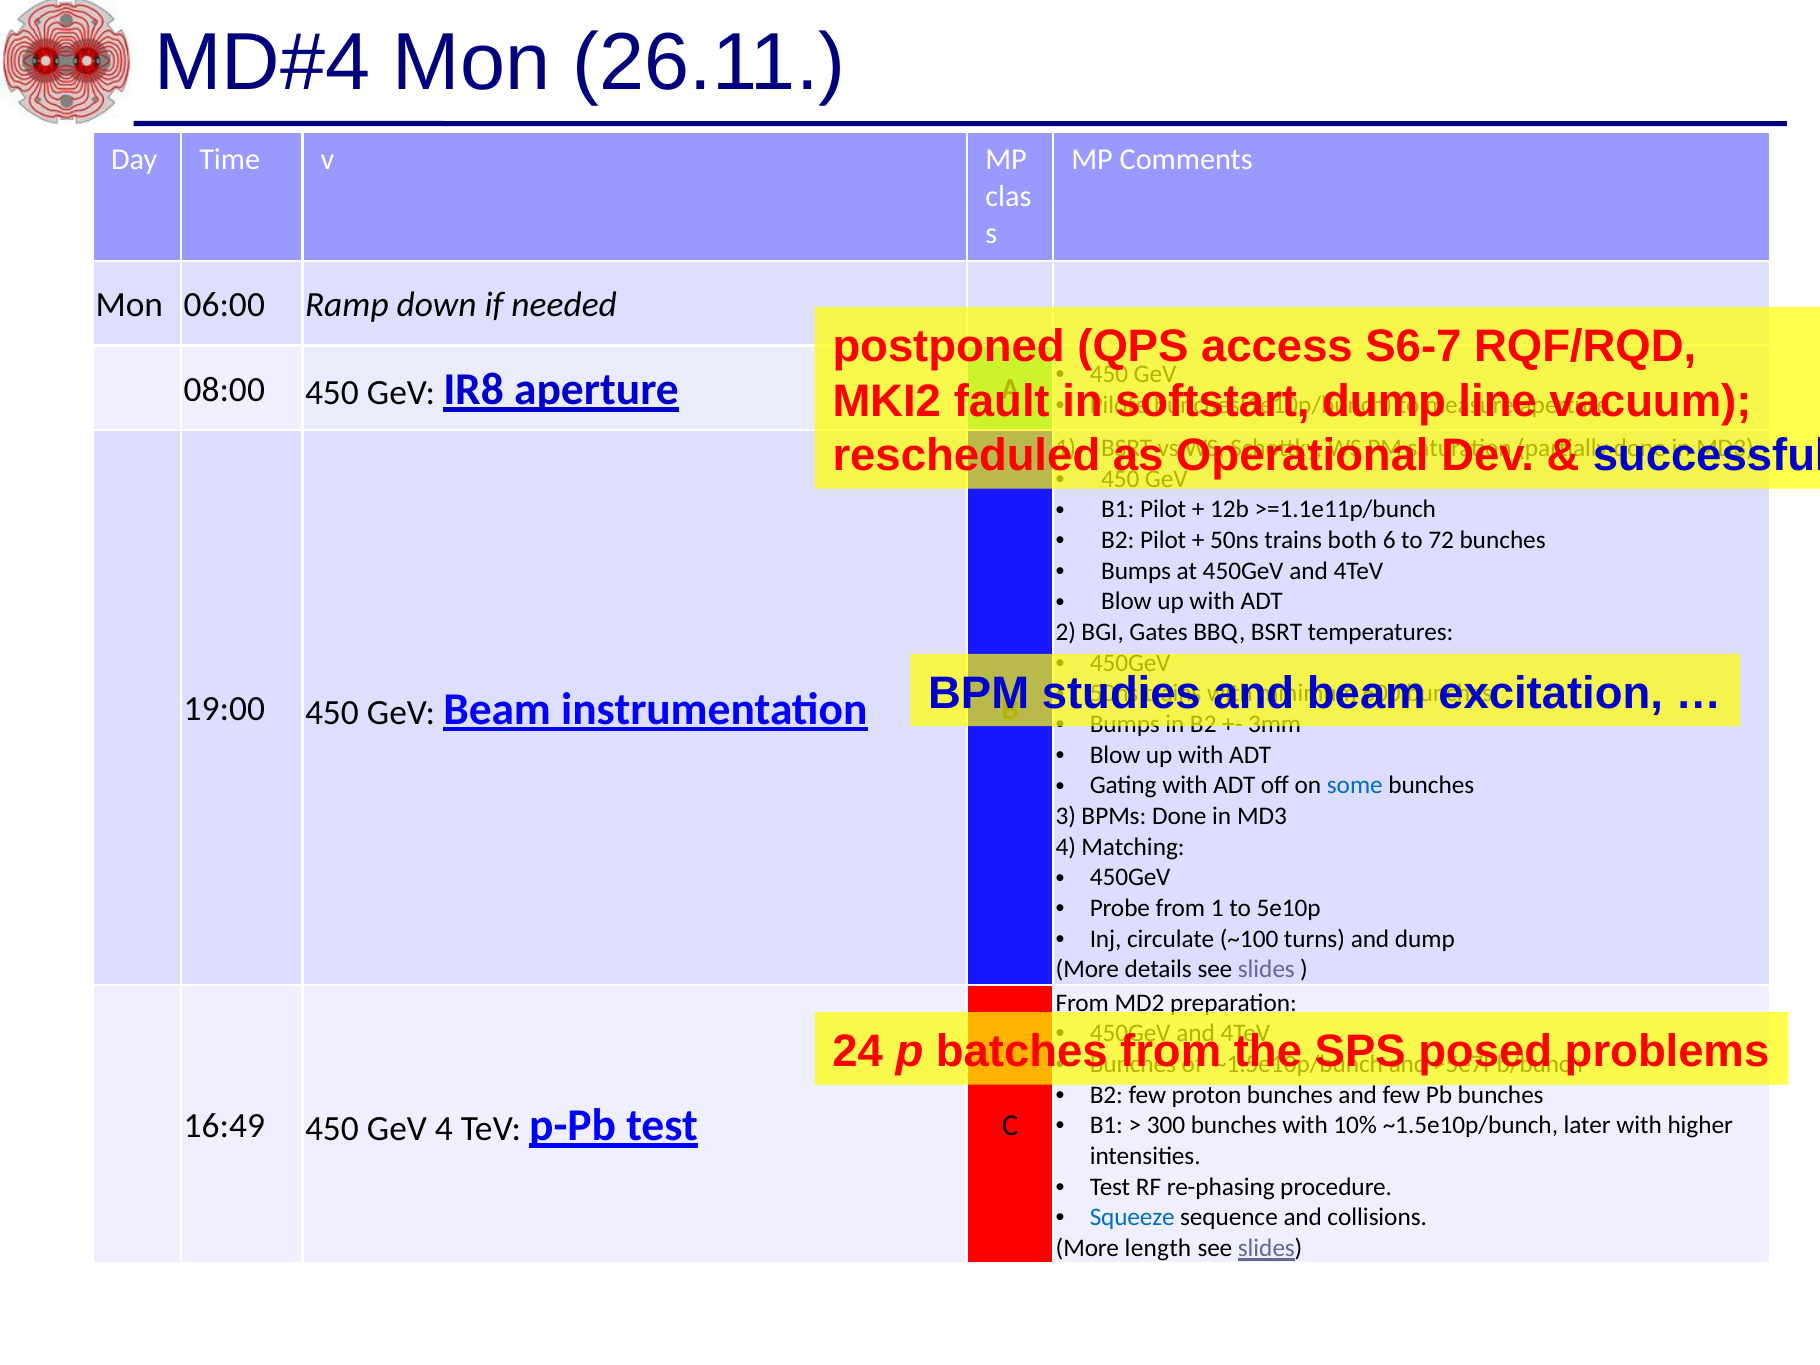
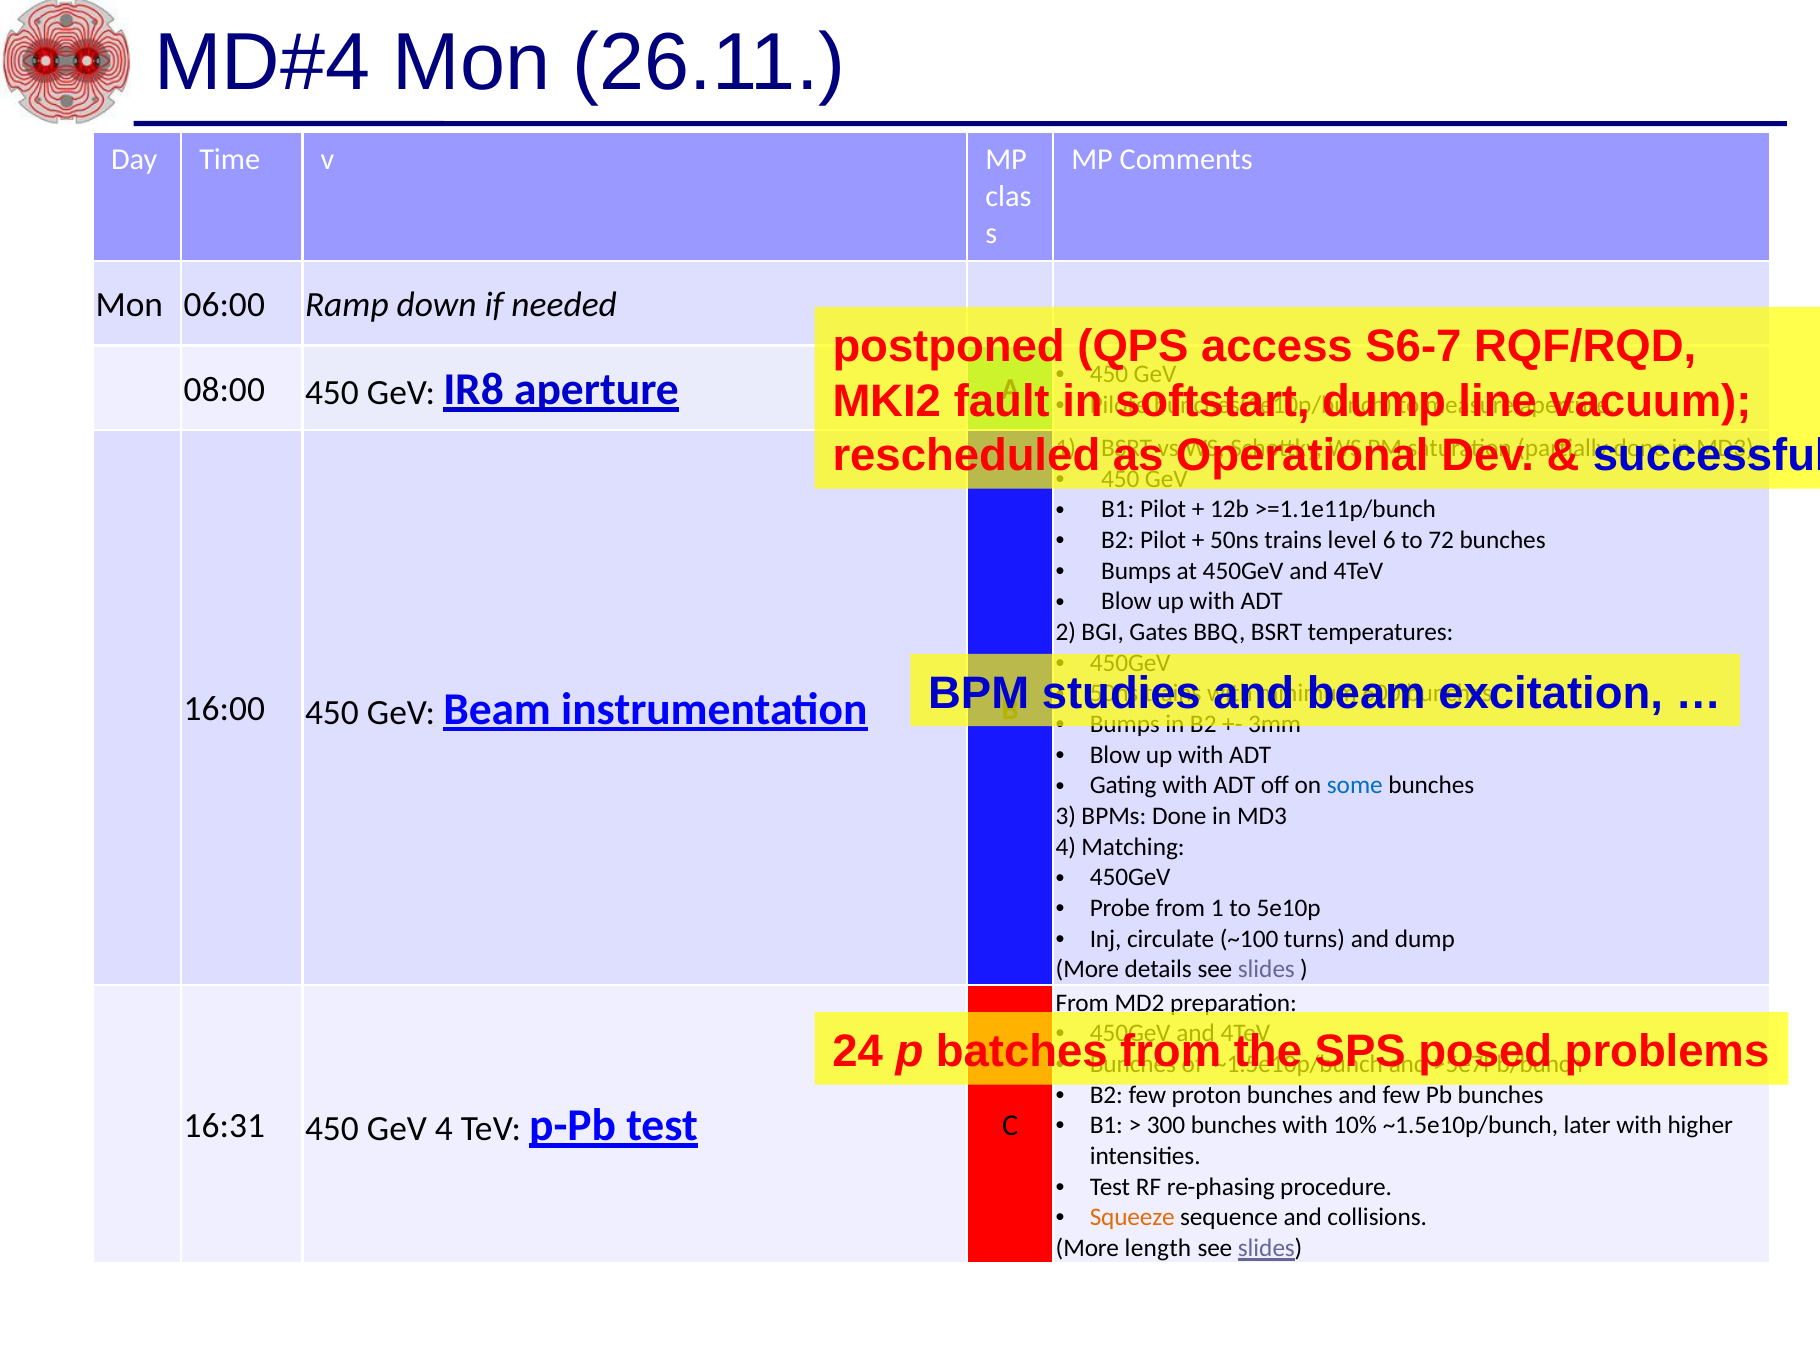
both: both -> level (1352, 540)
19:00: 19:00 -> 16:00 (224, 709)
16:49: 16:49 -> 16:31 (224, 1126)
Squeeze colour: blue -> orange (1132, 1218)
